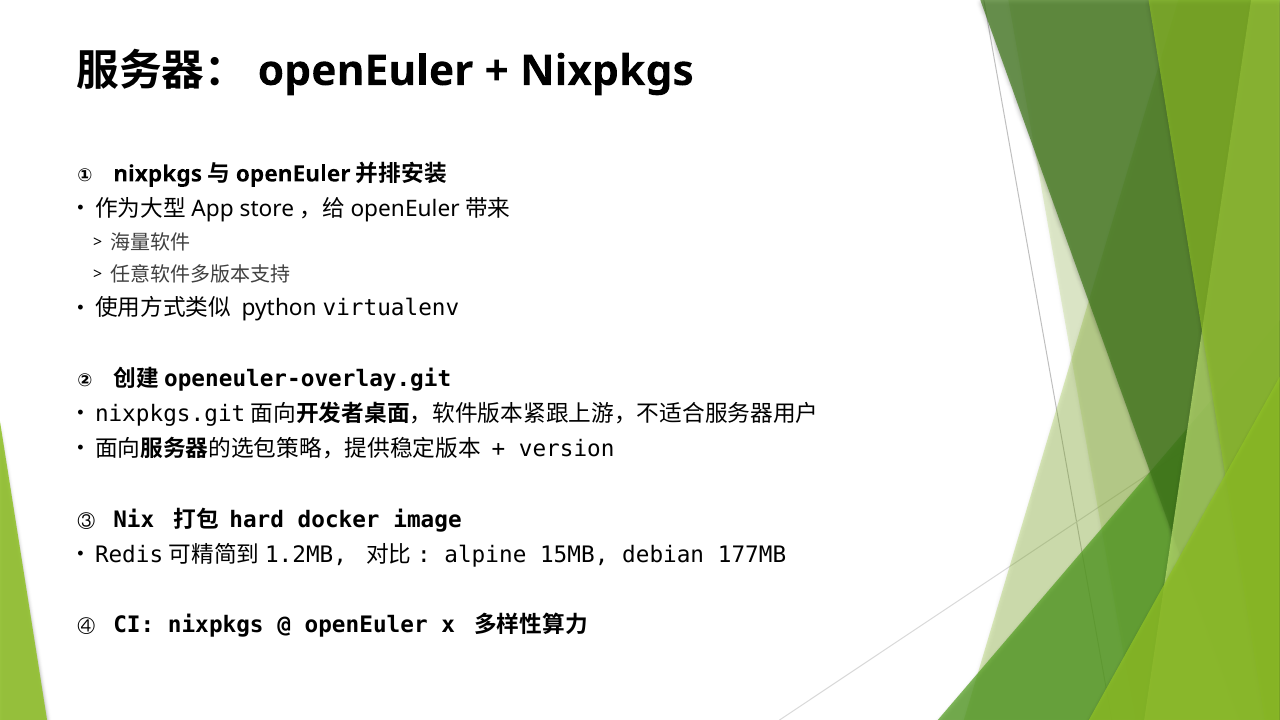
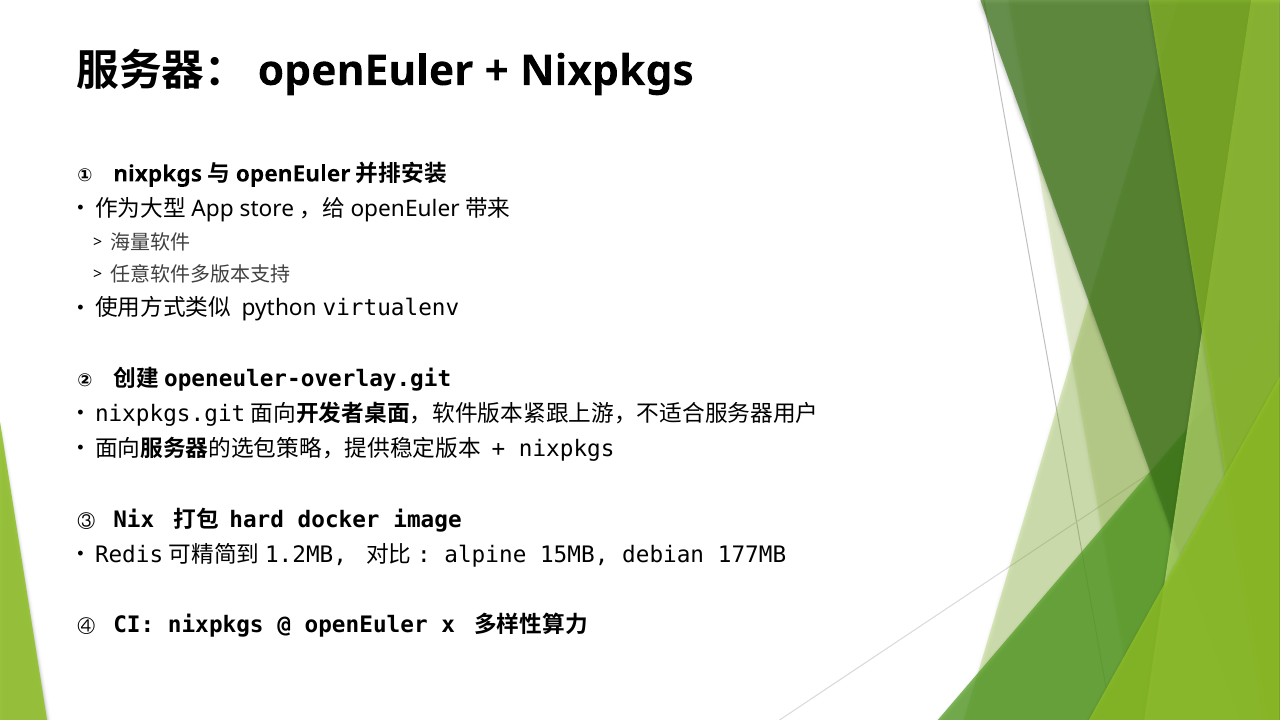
version: version -> nixpkgs (567, 449)
